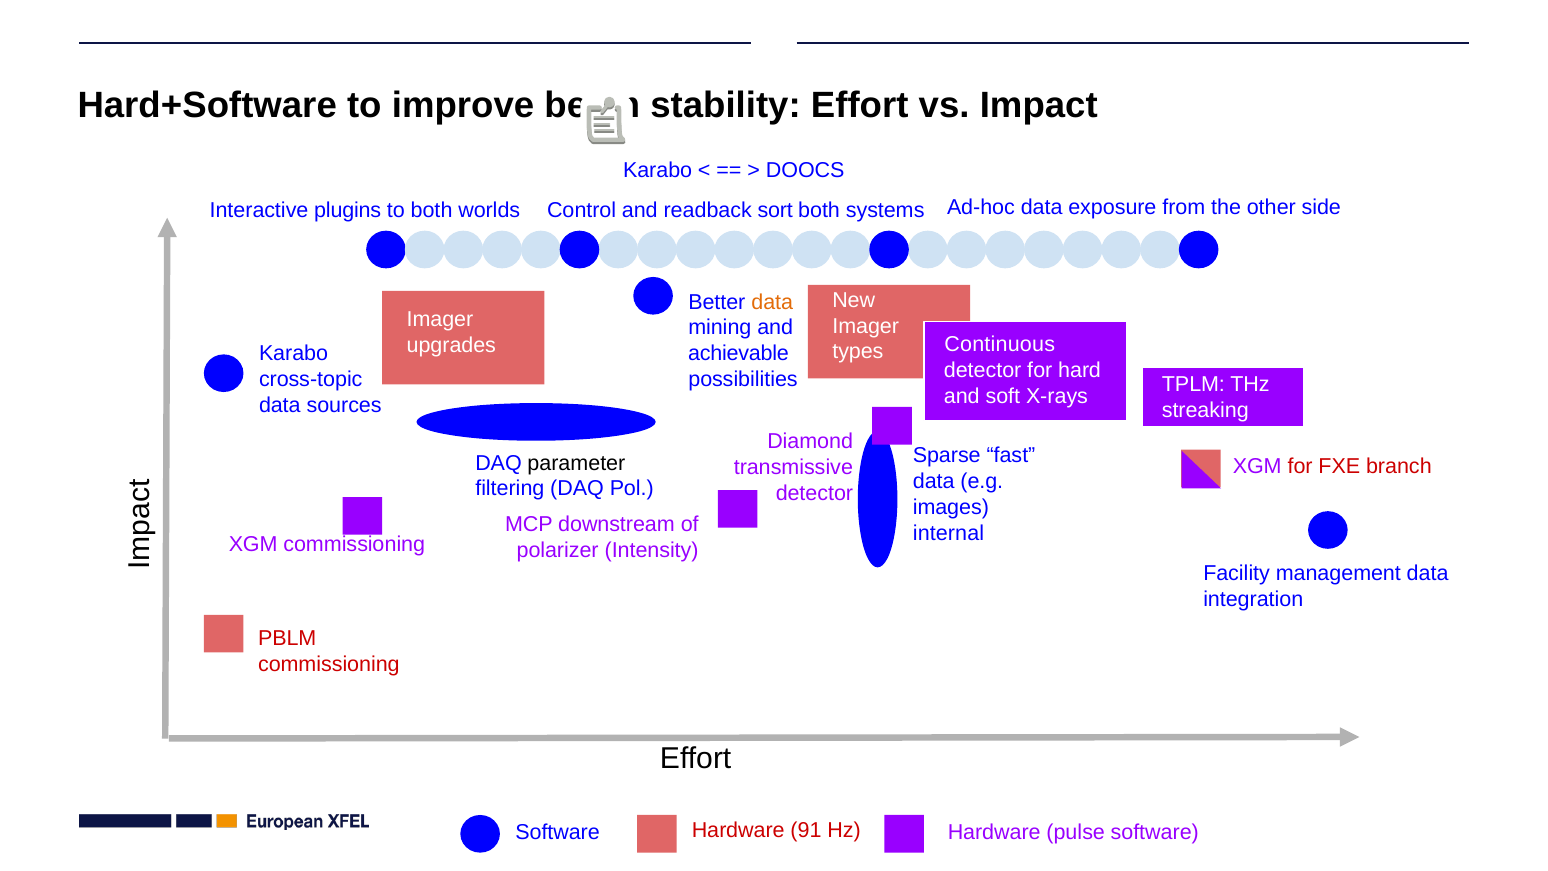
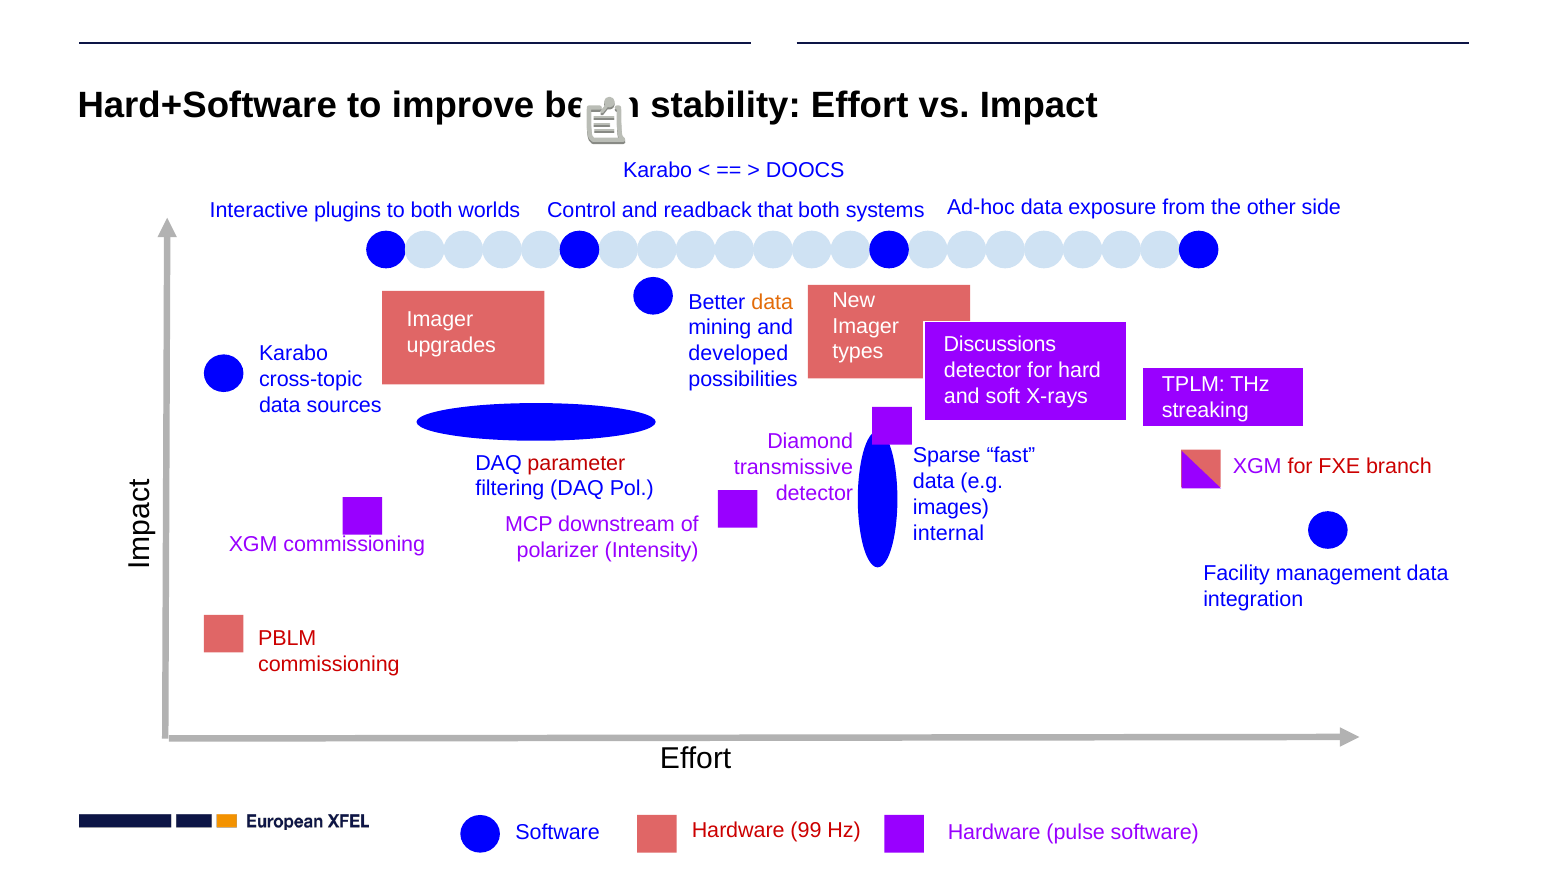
sort: sort -> that (775, 210)
Continuous: Continuous -> Discussions (1000, 344)
achievable: achievable -> developed (738, 354)
parameter colour: black -> red (576, 463)
91: 91 -> 99 (806, 830)
